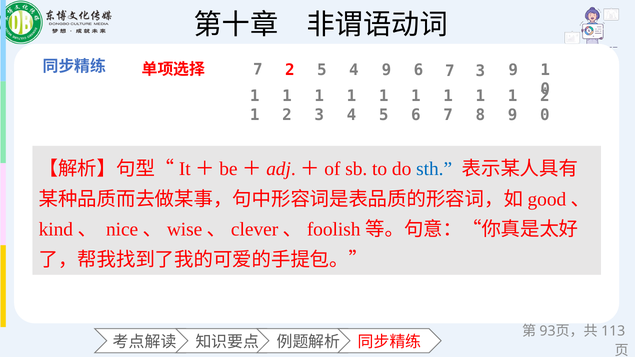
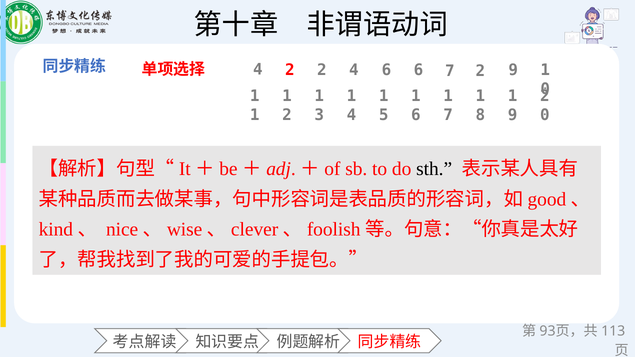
7: 7 -> 4 (258, 69)
2 5: 5 -> 2 (322, 70)
4 9: 9 -> 6 (386, 70)
7 3: 3 -> 2 (480, 71)
sth colour: blue -> black (434, 169)
